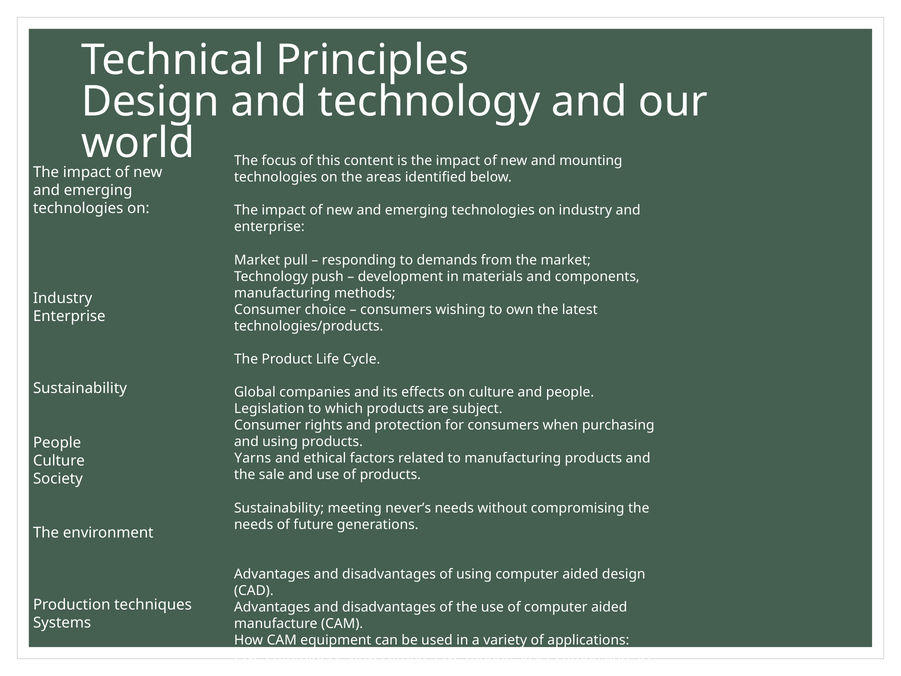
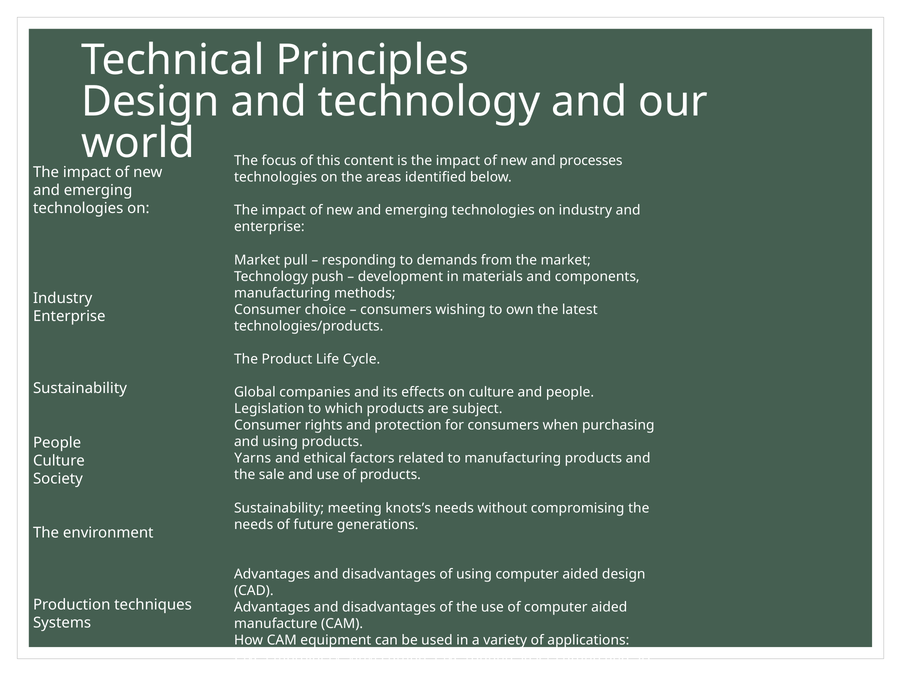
mounting: mounting -> processes (591, 161)
never’s: never’s -> knots’s (408, 508)
